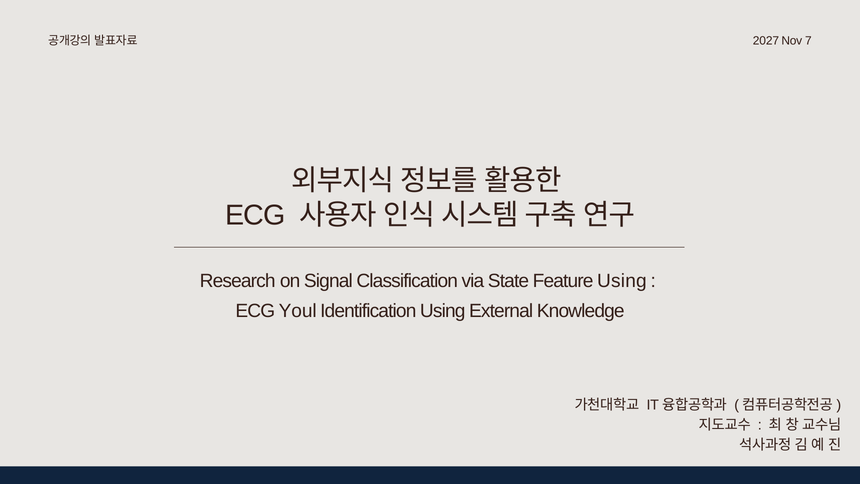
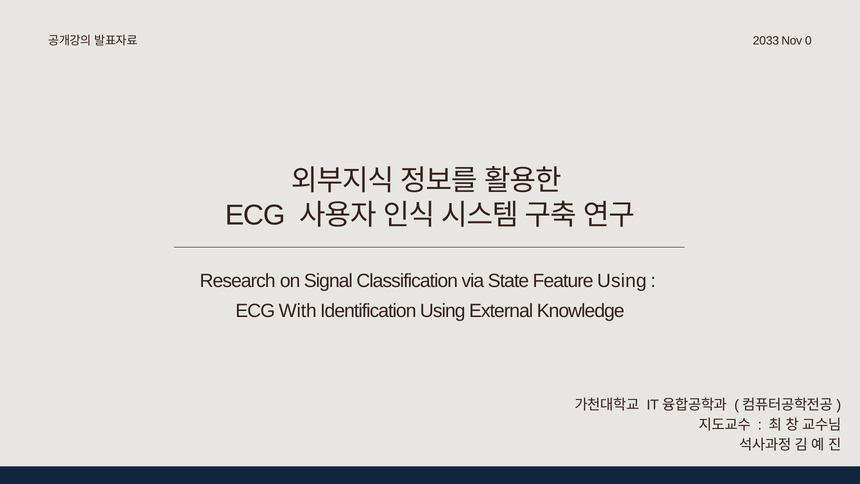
2027: 2027 -> 2033 (766, 41)
7: 7 -> 0 (808, 41)
Youl: Youl -> With (298, 311)
